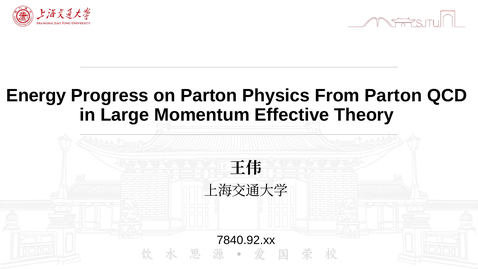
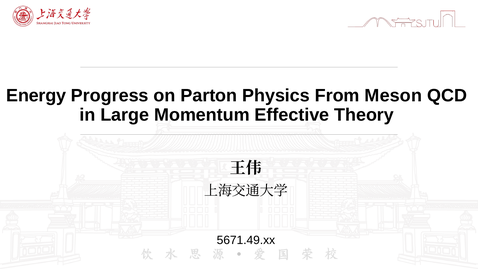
From Parton: Parton -> Meson (393, 95)
7840.92.xx: 7840.92.xx -> 5671.49.xx (246, 240)
